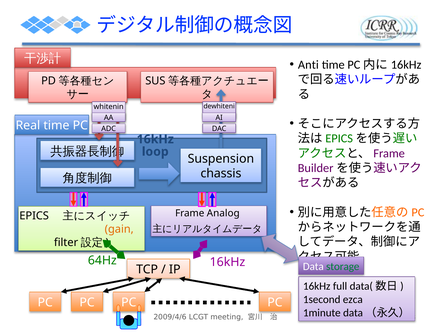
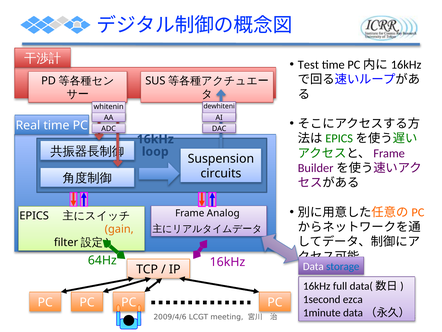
Anti: Anti -> Test (308, 65)
chassis: chassis -> circuits (221, 173)
storage colour: green -> blue (343, 266)
